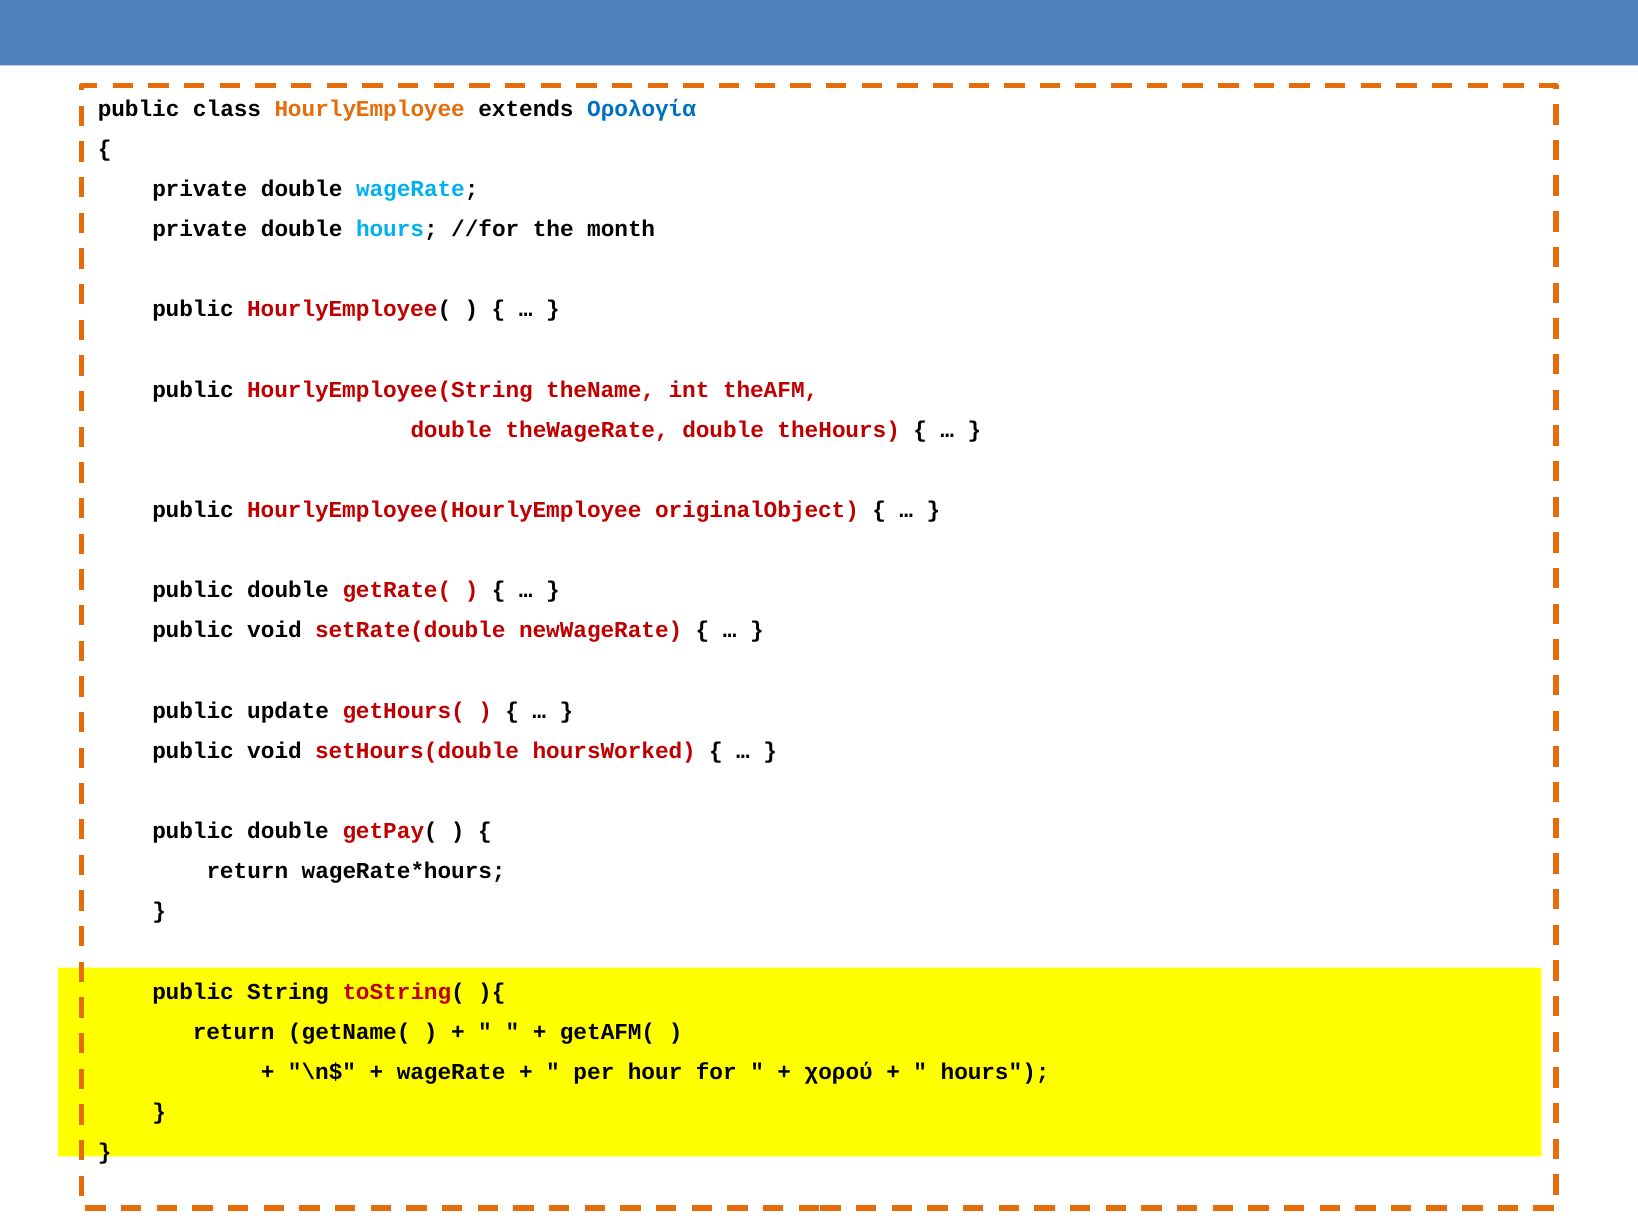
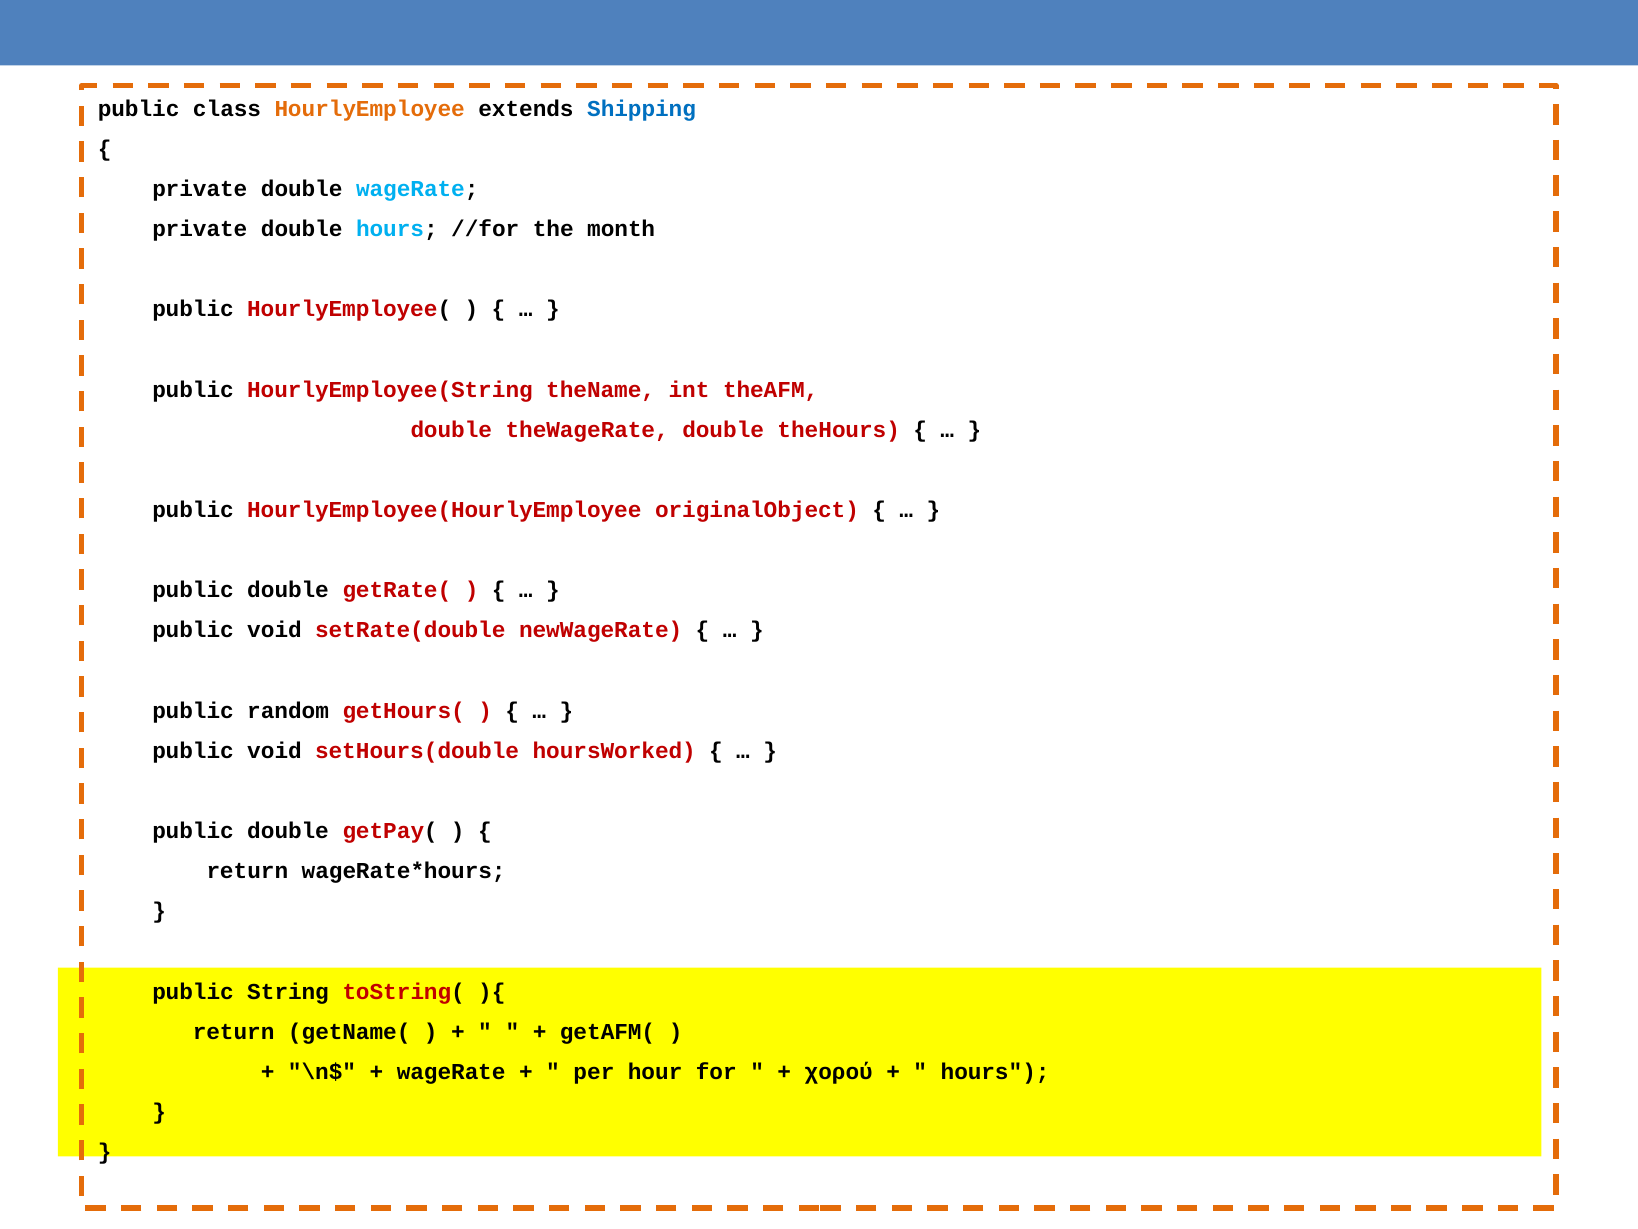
Ορολογία: Ορολογία -> Shipping (642, 109)
update: update -> random (288, 710)
